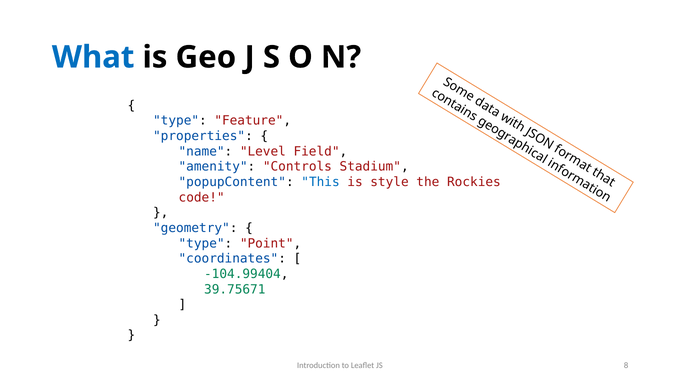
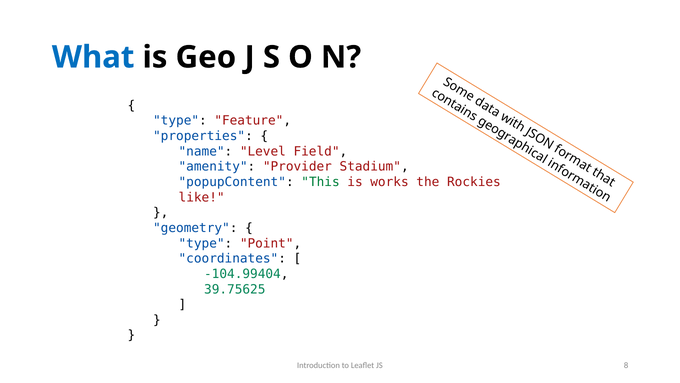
Controls: Controls -> Provider (297, 167)
This colour: blue -> green (321, 182)
style: style -> works (389, 182)
code: code -> like (202, 197)
39.75671: 39.75671 -> 39.75625 (235, 289)
